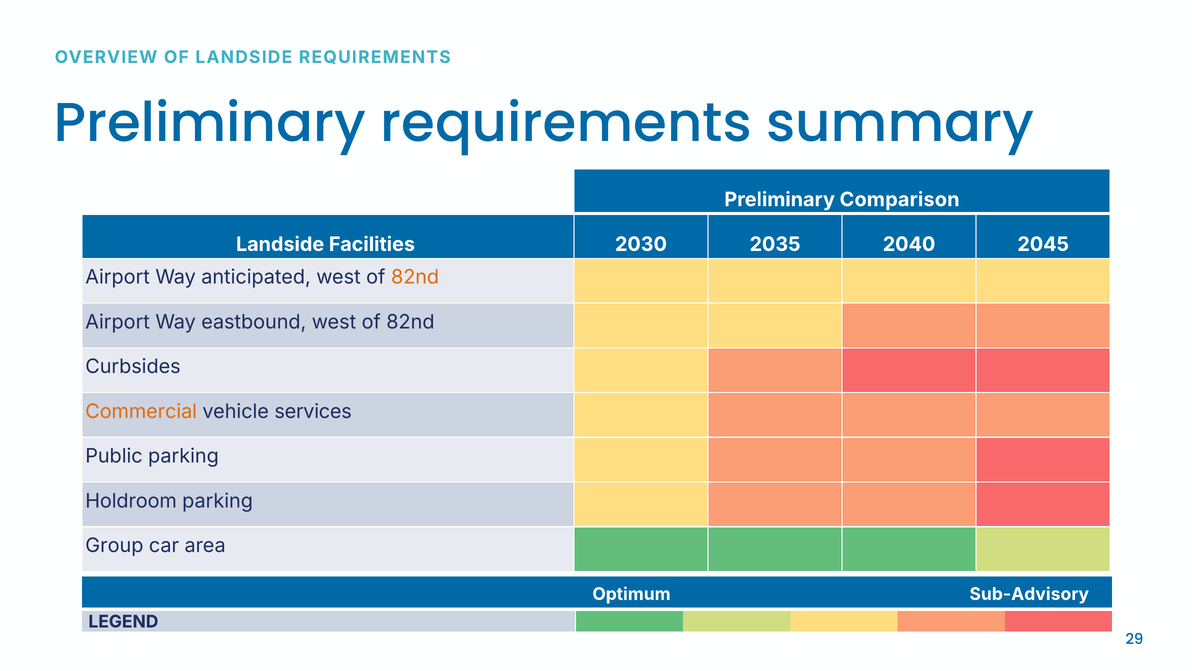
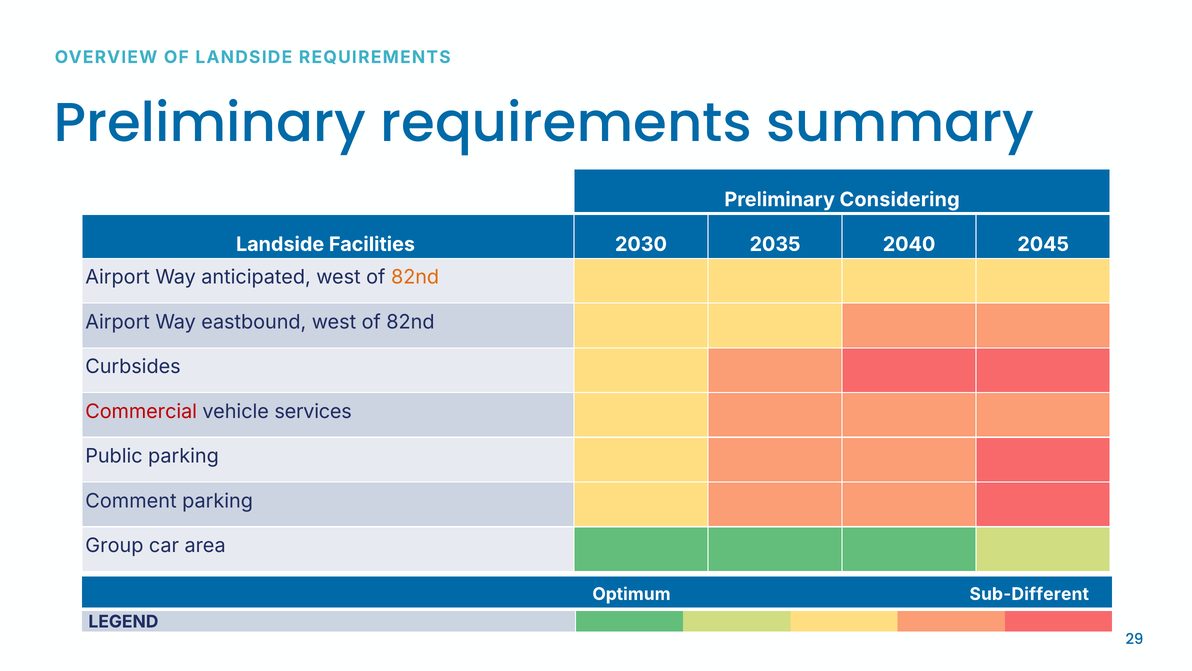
Comparison: Comparison -> Considering (900, 199)
Commercial colour: orange -> red (141, 411)
Holdroom: Holdroom -> Comment (131, 501)
Sub-Advisory: Sub-Advisory -> Sub-Different (1029, 594)
